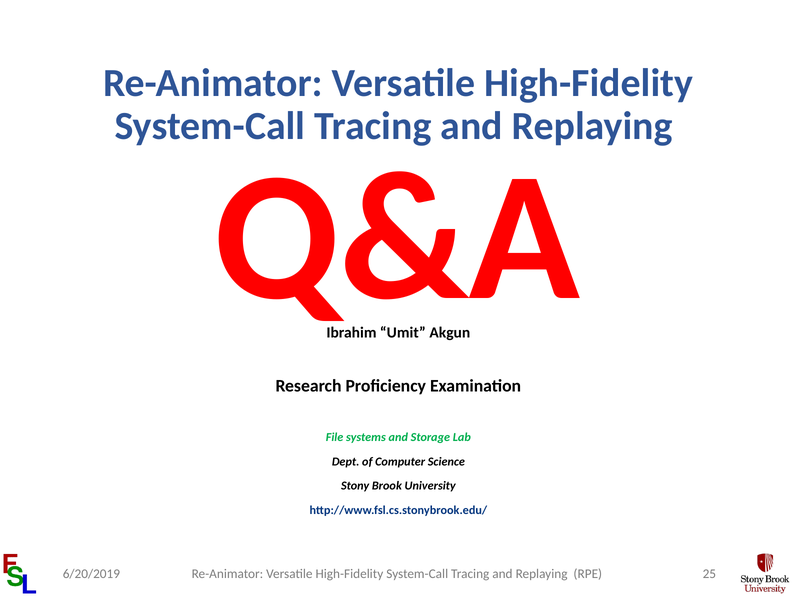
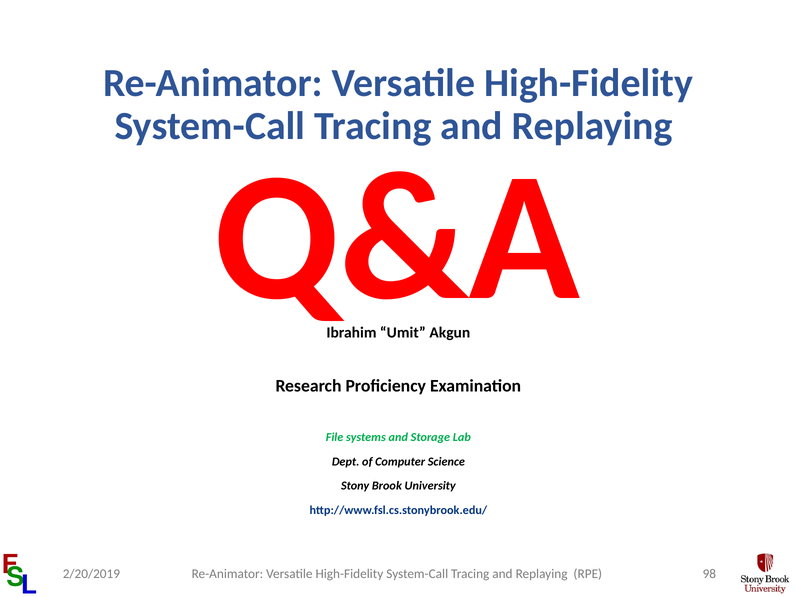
25: 25 -> 98 (709, 575)
6/20/2019: 6/20/2019 -> 2/20/2019 (91, 575)
